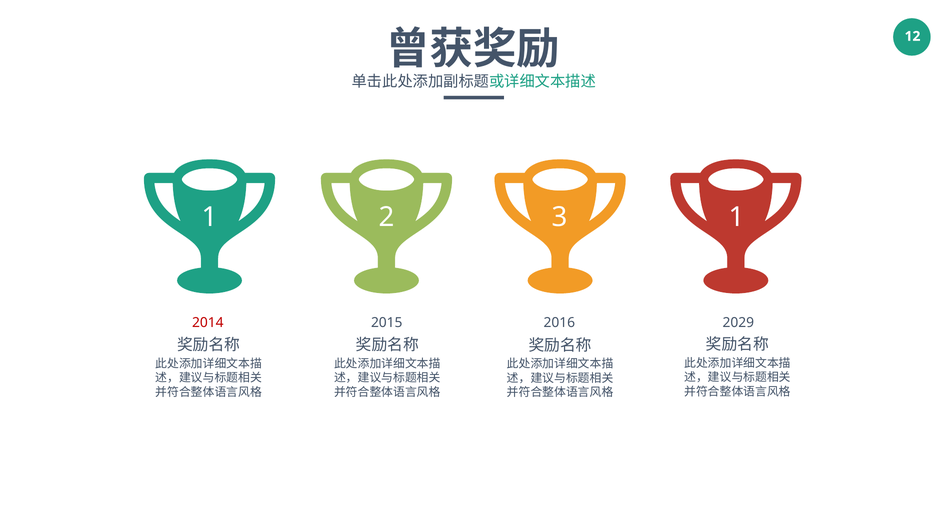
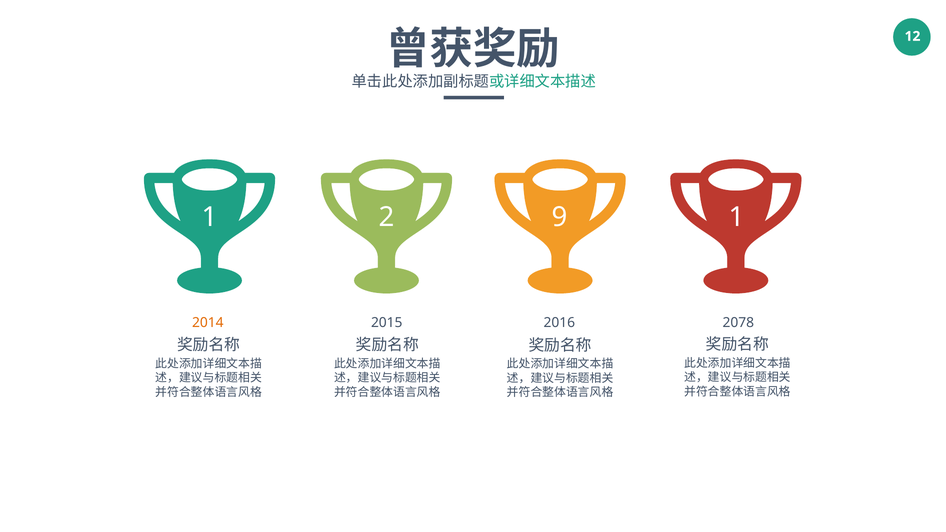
3: 3 -> 9 (559, 217)
2014 colour: red -> orange (208, 323)
2029: 2029 -> 2078 (738, 323)
